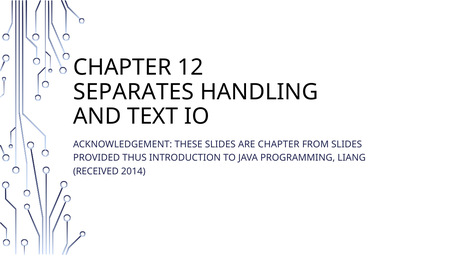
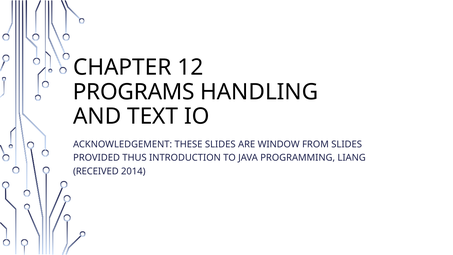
SEPARATES: SEPARATES -> PROGRAMS (134, 92)
ARE CHAPTER: CHAPTER -> WINDOW (279, 144)
